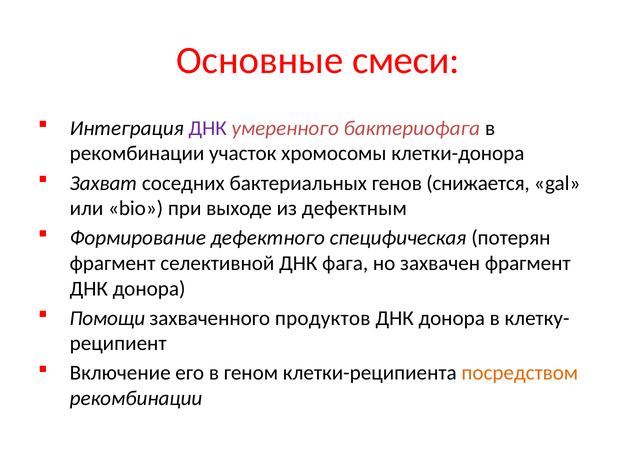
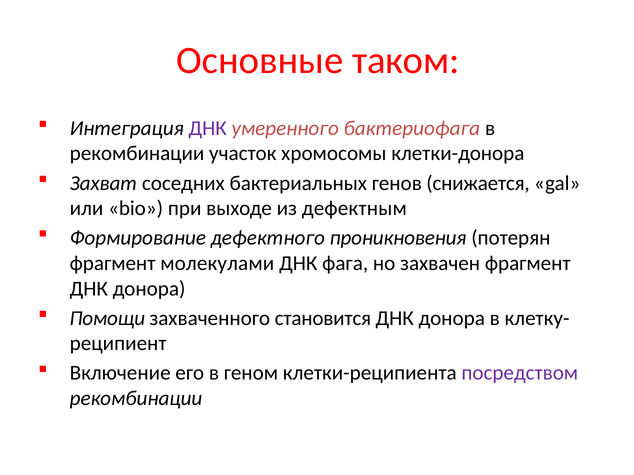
смеси: смеси -> таком (406, 60)
специфическая: специфическая -> проникновения (398, 238)
селективной: селективной -> молекулами (217, 264)
продуктов: продуктов -> становится (323, 318)
посредством colour: orange -> purple (520, 373)
